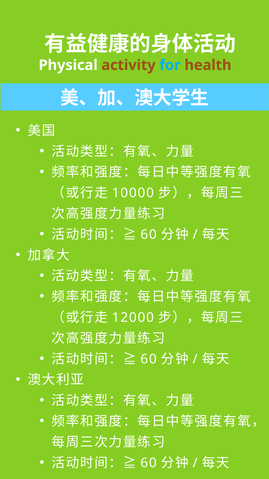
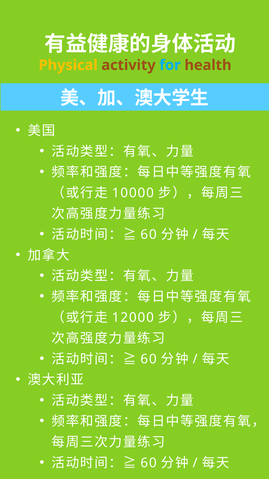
Physical colour: white -> yellow (68, 65)
